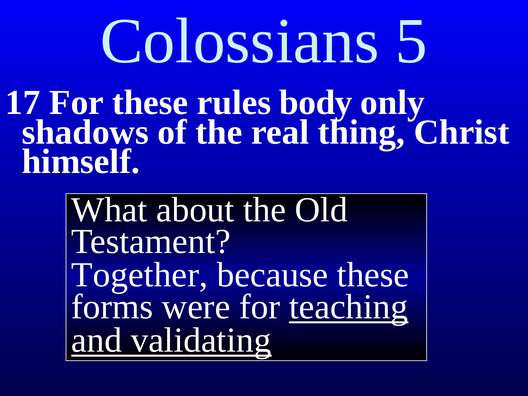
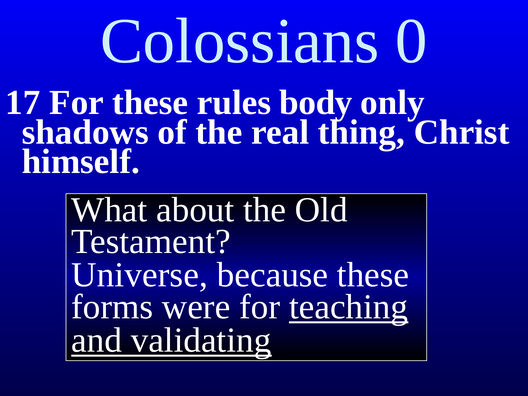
5: 5 -> 0 (411, 41)
Together: Together -> Universe (140, 275)
